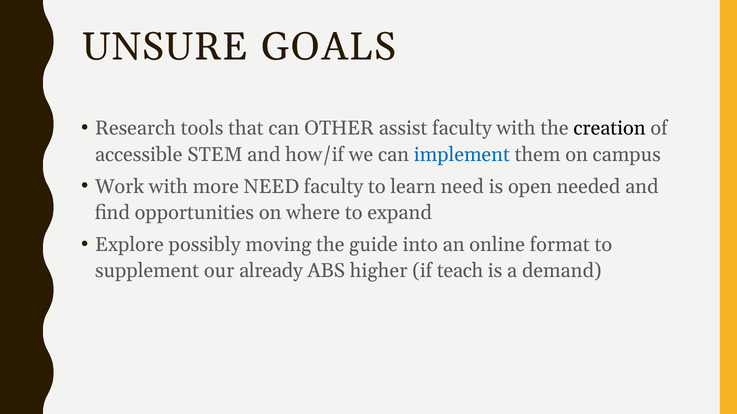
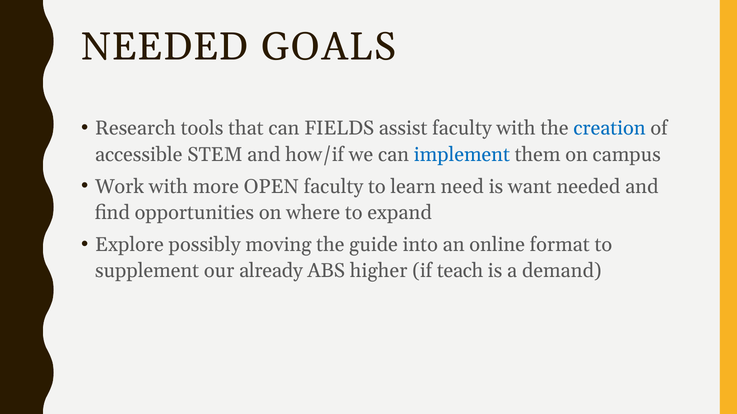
UNSURE: UNSURE -> NEEDED (165, 47)
OTHER: OTHER -> FIELDS (339, 129)
creation colour: black -> blue (610, 129)
more NEED: NEED -> OPEN (271, 187)
open: open -> want (530, 187)
